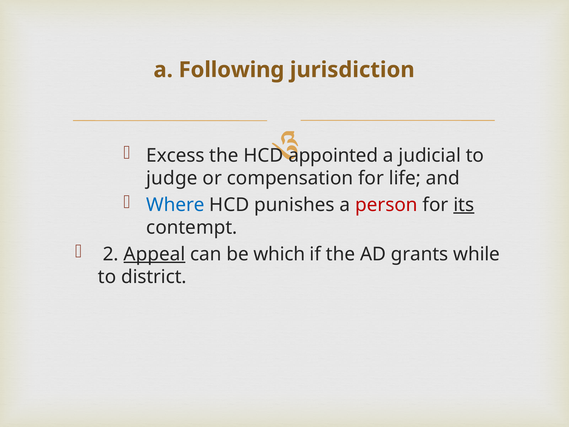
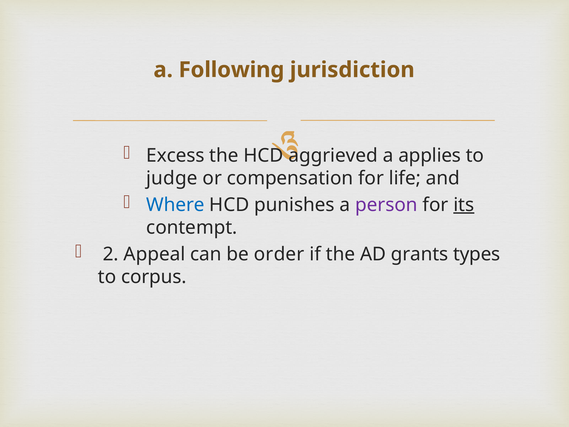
appointed: appointed -> aggrieved (333, 155)
judicial: judicial -> applies (430, 155)
person colour: red -> purple (386, 205)
Appeal underline: present -> none (154, 254)
which: which -> order (279, 254)
while: while -> types (477, 254)
district: district -> corpus (154, 277)
